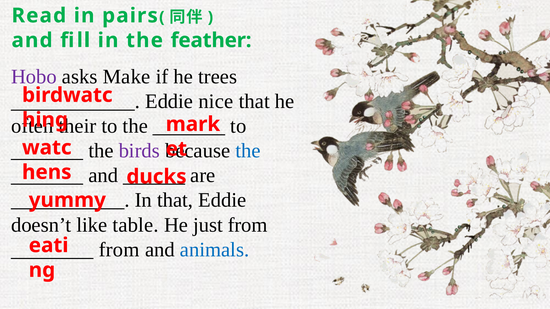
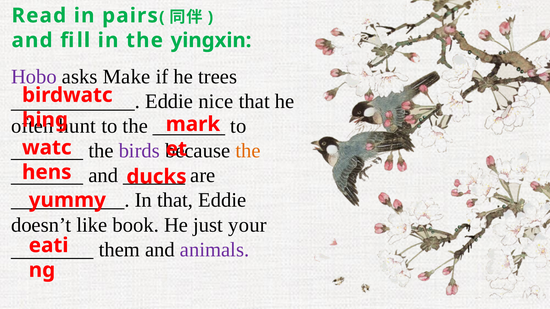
feather: feather -> yingxin (211, 40)
their: their -> hunt (77, 126)
the colour: blue -> orange (248, 151)
table: table -> book (136, 225)
just from: from -> your (248, 225)
from: from -> them (119, 250)
animals colour: blue -> purple (215, 250)
